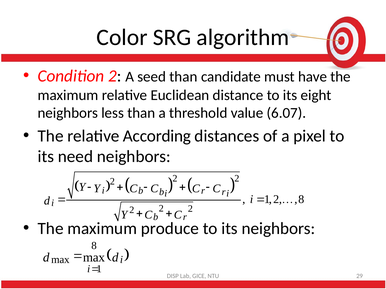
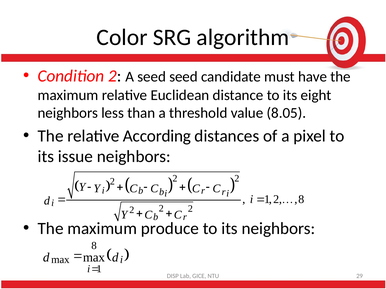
seed than: than -> seed (184, 77)
6.07: 6.07 -> 8.05 (286, 113)
need: need -> issue (75, 157)
